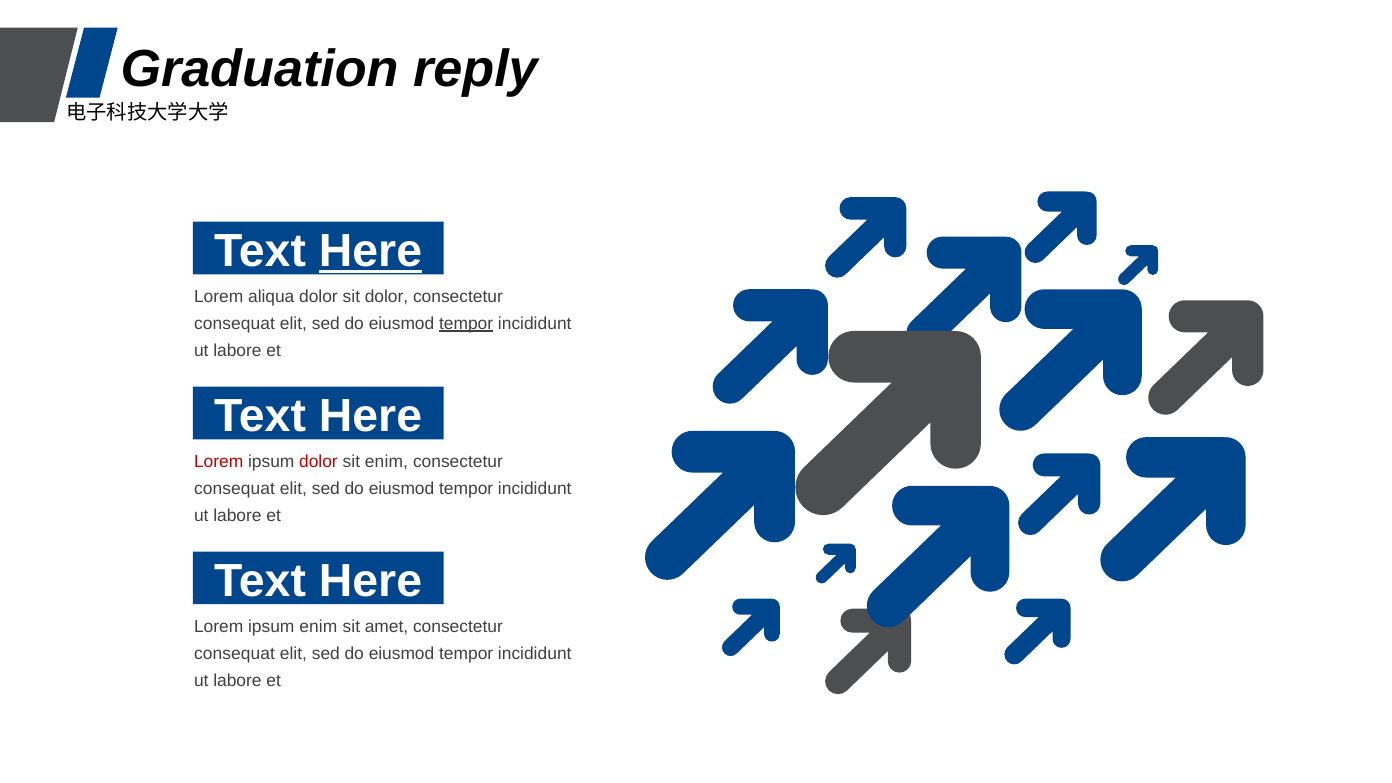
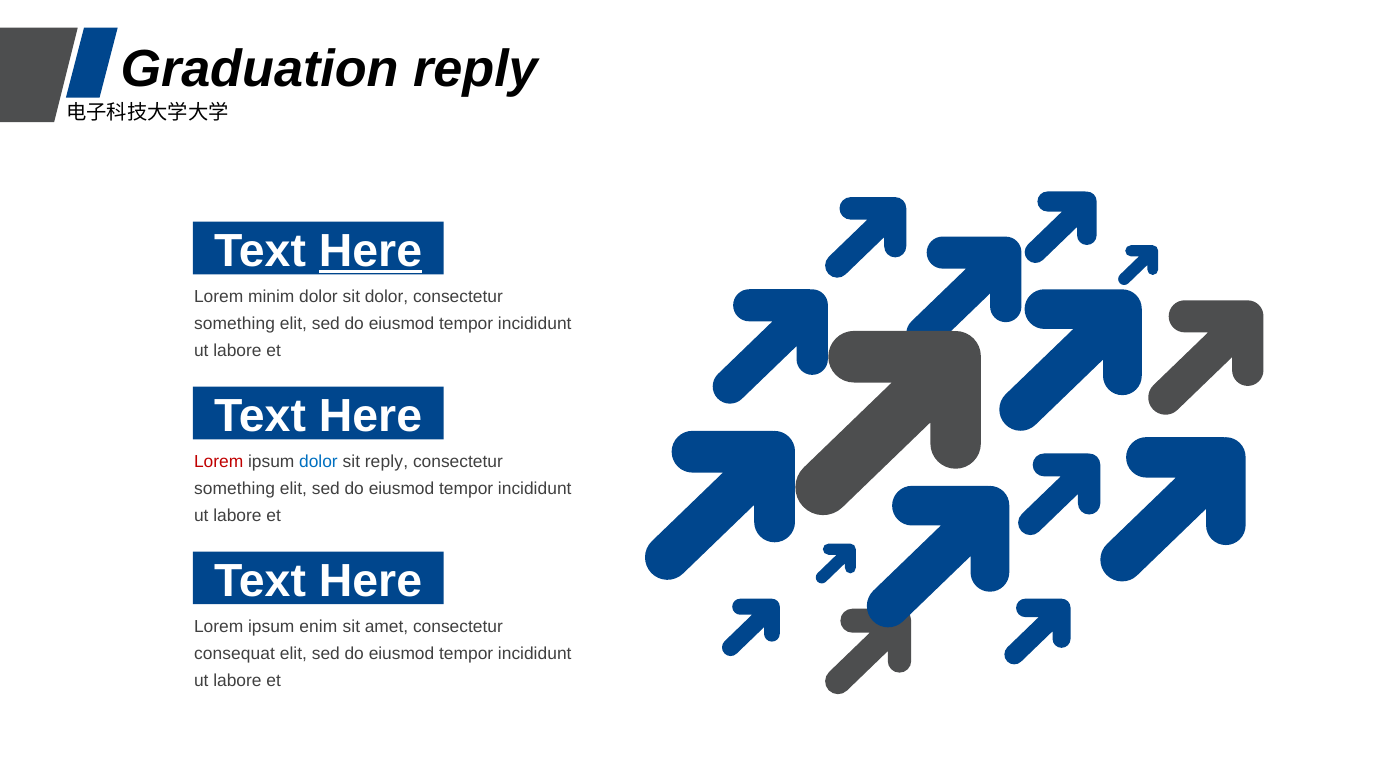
aliqua: aliqua -> minim (271, 296)
consequat: consequat -> something (235, 324)
tempor underline: present -> none (466, 324)
dolor colour: red -> blue (318, 461)
sit enim: enim -> reply (386, 461)
consequat: consequat -> something (235, 488)
